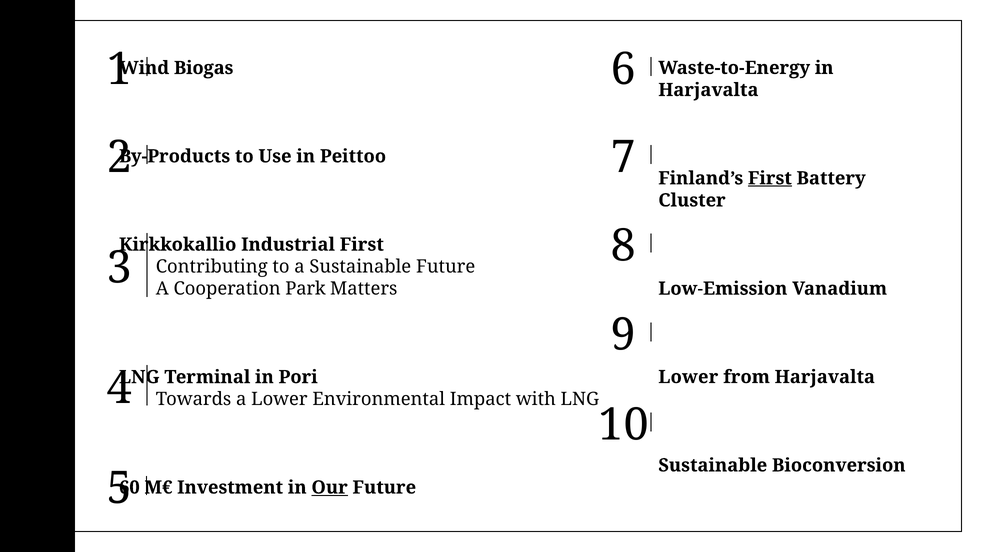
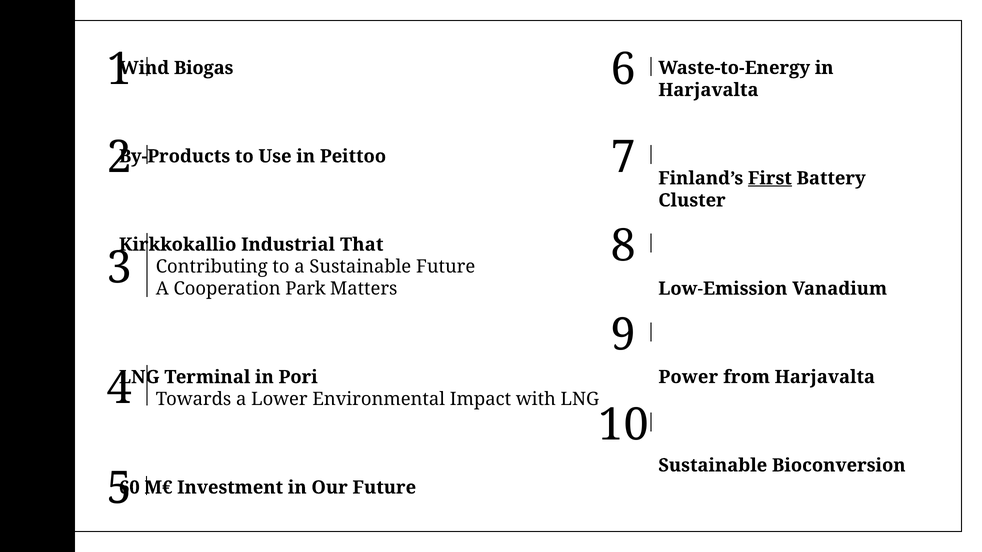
Industrial First: First -> That (362, 245)
Lower: Lower -> Power (688, 377)
Our underline: present -> none (330, 488)
